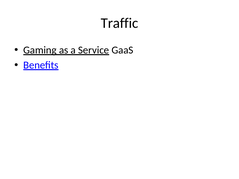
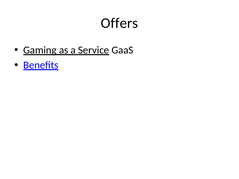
Traffic: Traffic -> Offers (119, 23)
